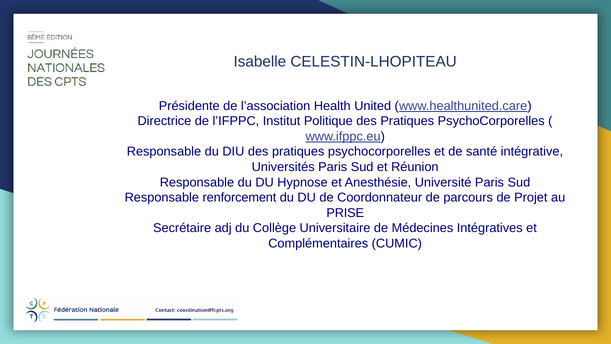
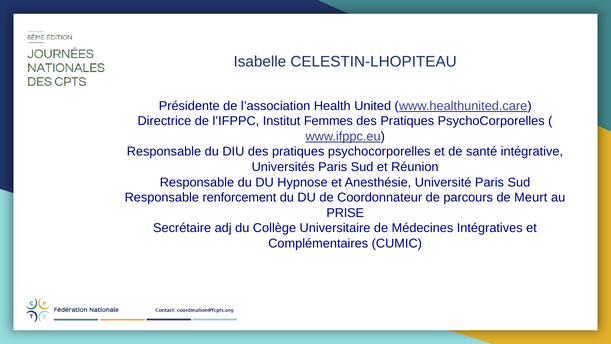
Politique: Politique -> Femmes (328, 121)
Projet: Projet -> Meurt (531, 197)
